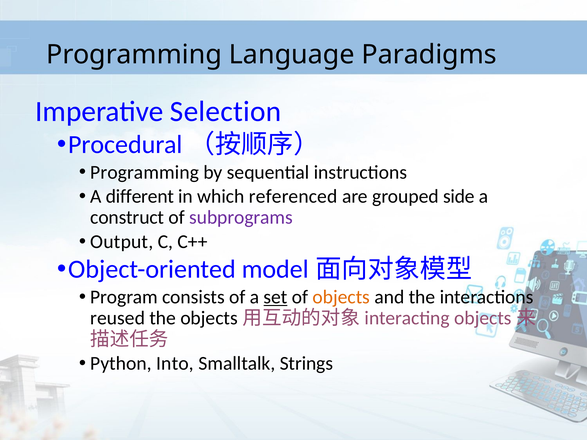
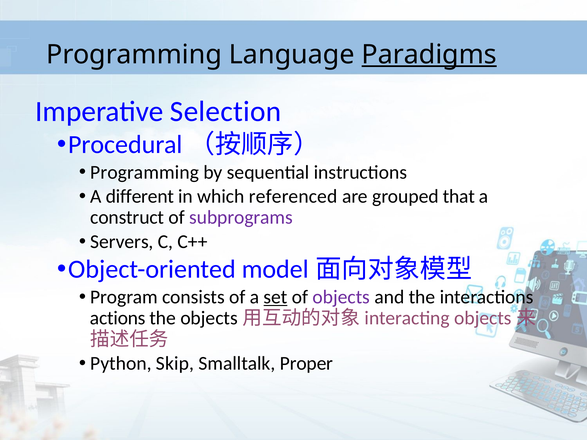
Paradigms underline: none -> present (429, 55)
side: side -> that (459, 197)
Output: Output -> Servers (122, 242)
objects colour: orange -> purple (341, 297)
reused: reused -> actions (118, 318)
Into: Into -> Skip (175, 364)
Strings: Strings -> Proper (306, 364)
